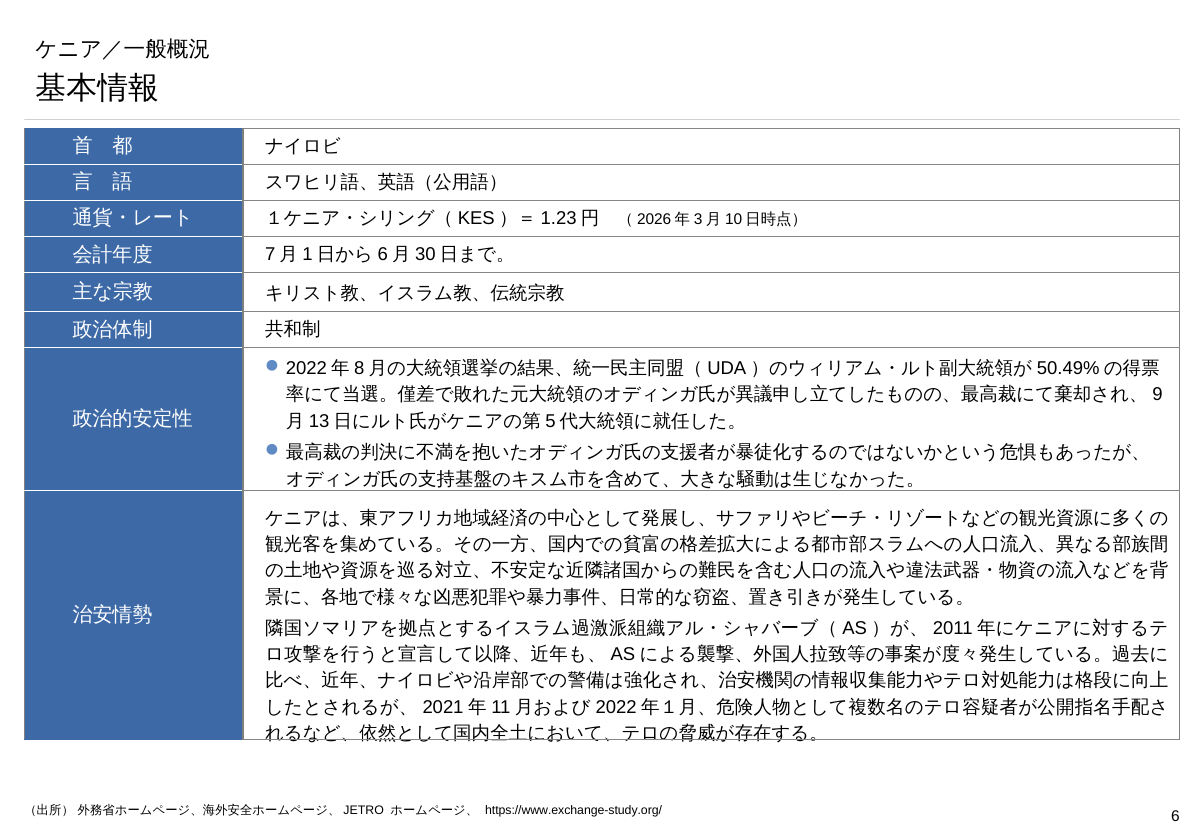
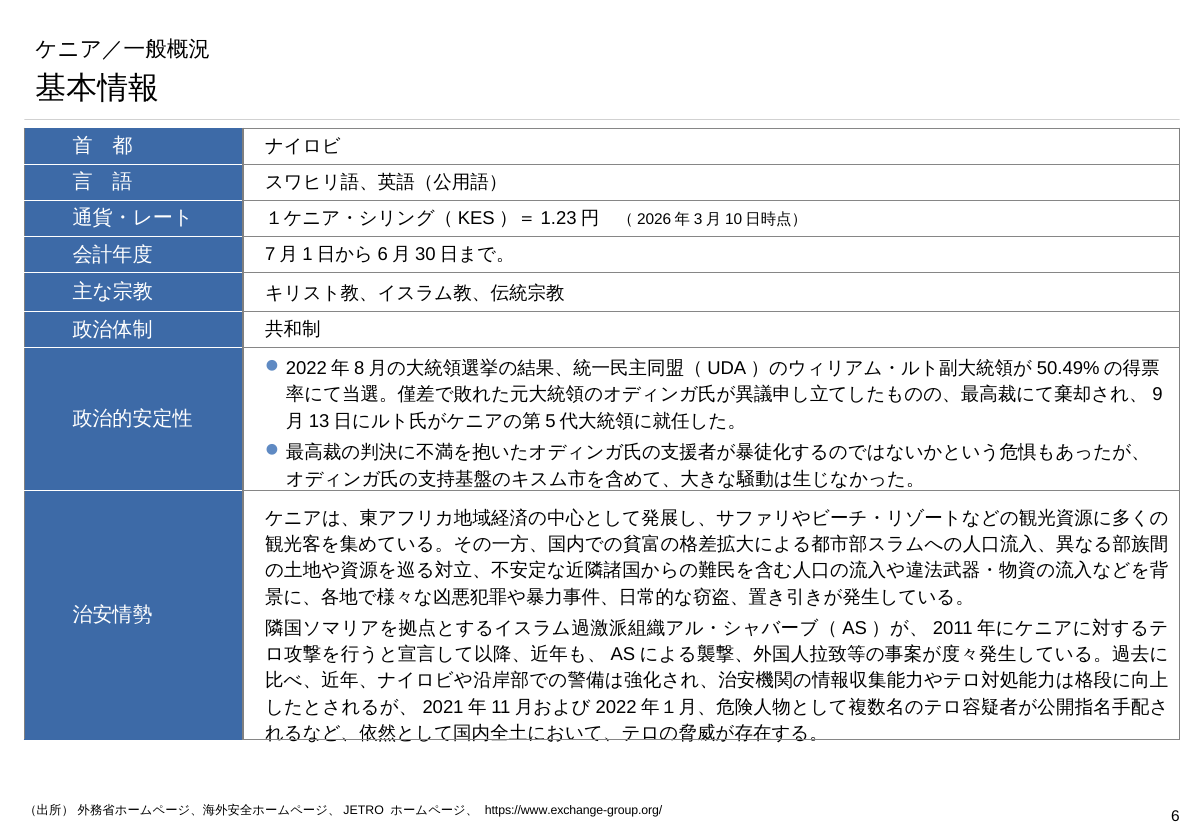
https://www.exchange-study.org/: https://www.exchange-study.org/ -> https://www.exchange-group.org/ (574, 810)
